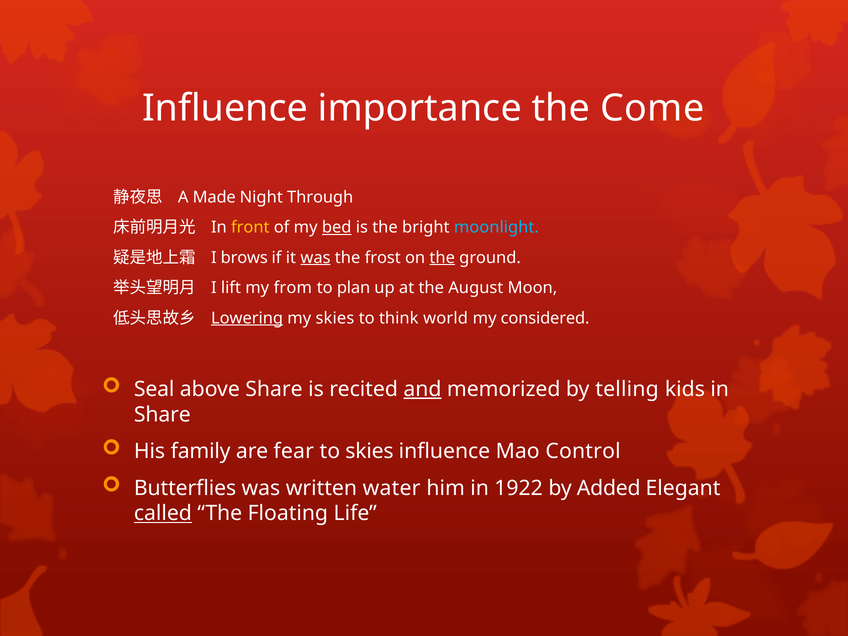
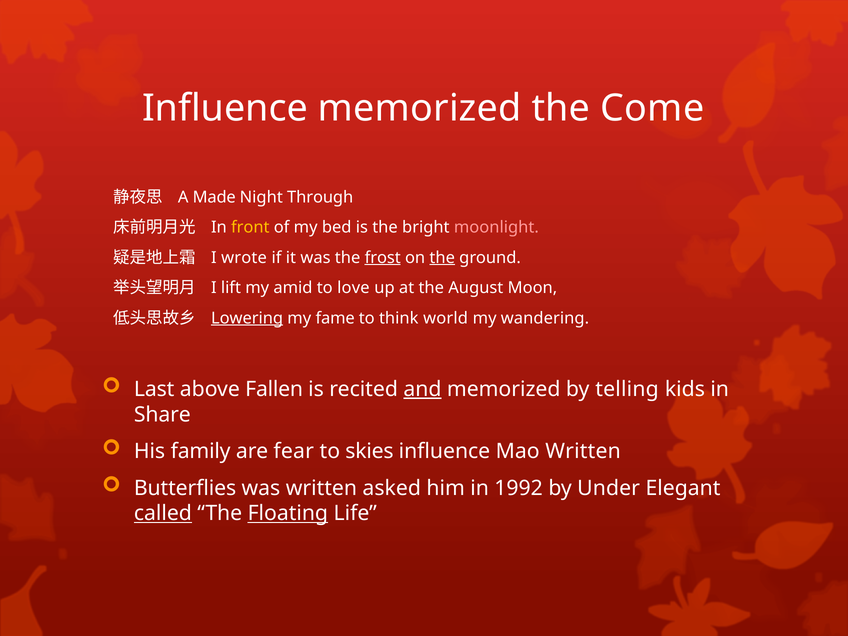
Influence importance: importance -> memorized (420, 108)
bed underline: present -> none (337, 227)
moonlight colour: light blue -> pink (496, 227)
brows: brows -> wrote (244, 258)
was underline: present -> none (316, 258)
frost underline: none -> present (383, 258)
from: from -> amid (293, 288)
plan: plan -> love (353, 288)
my skies: skies -> fame (335, 318)
considered: considered -> wandering (545, 318)
Seal: Seal -> Last (154, 389)
above Share: Share -> Fallen (274, 389)
Mao Control: Control -> Written (583, 451)
water: water -> asked (392, 488)
1922: 1922 -> 1992 (519, 488)
Added: Added -> Under (609, 488)
Floating underline: none -> present (288, 513)
